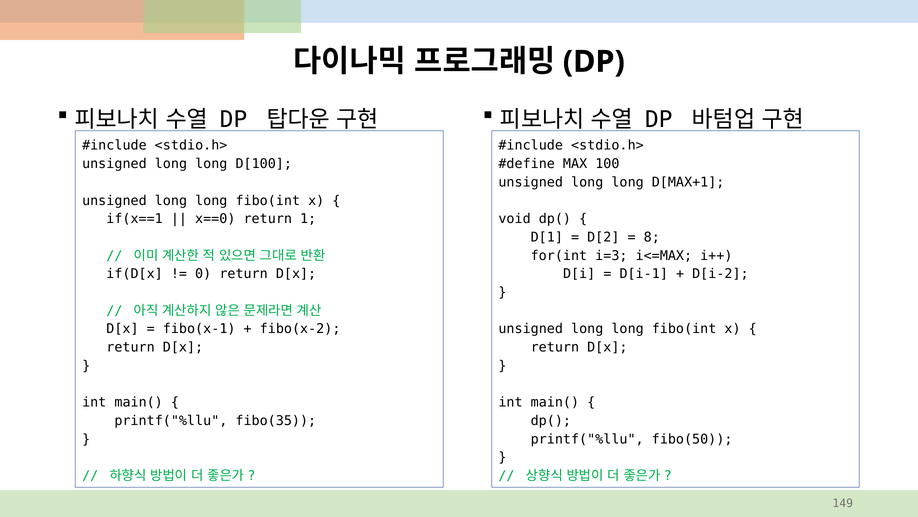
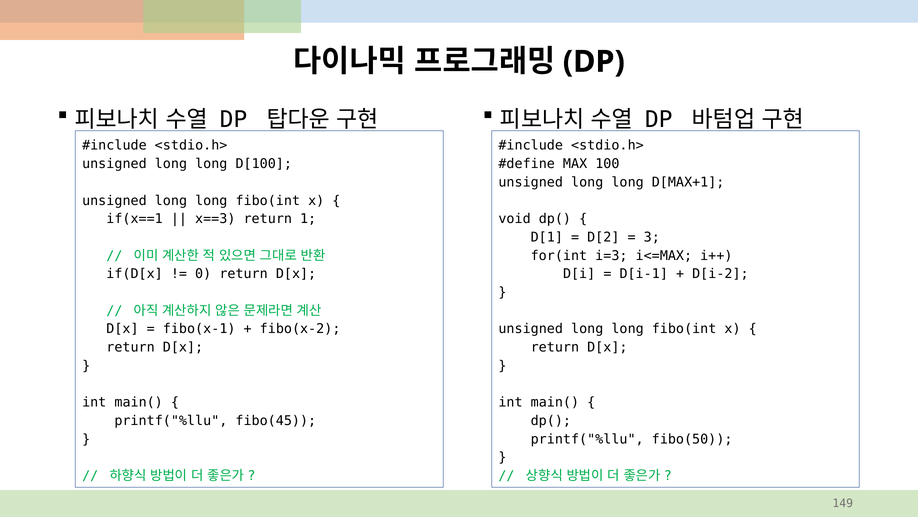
x==0: x==0 -> x==3 (215, 219)
8: 8 -> 3 (652, 237)
fibo(35: fibo(35 -> fibo(45 (276, 420)
